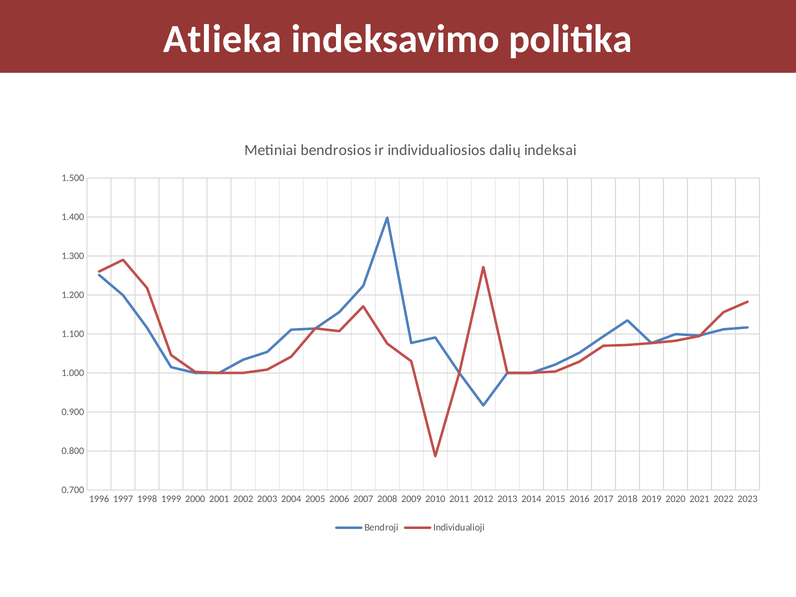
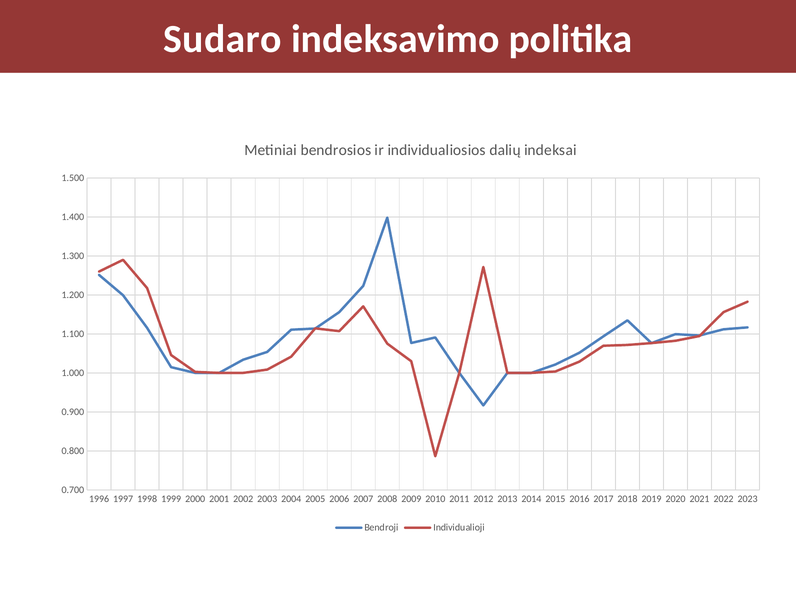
Atlieka: Atlieka -> Sudaro (222, 39)
